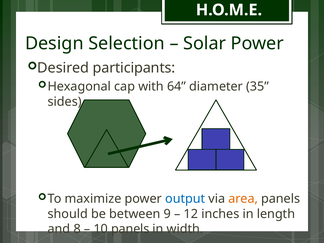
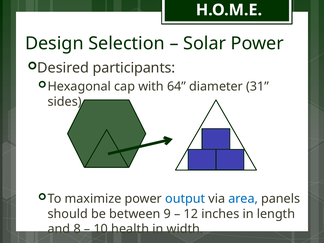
35: 35 -> 31 (258, 87)
area colour: orange -> blue (243, 199)
10 panels: panels -> health (130, 229)
